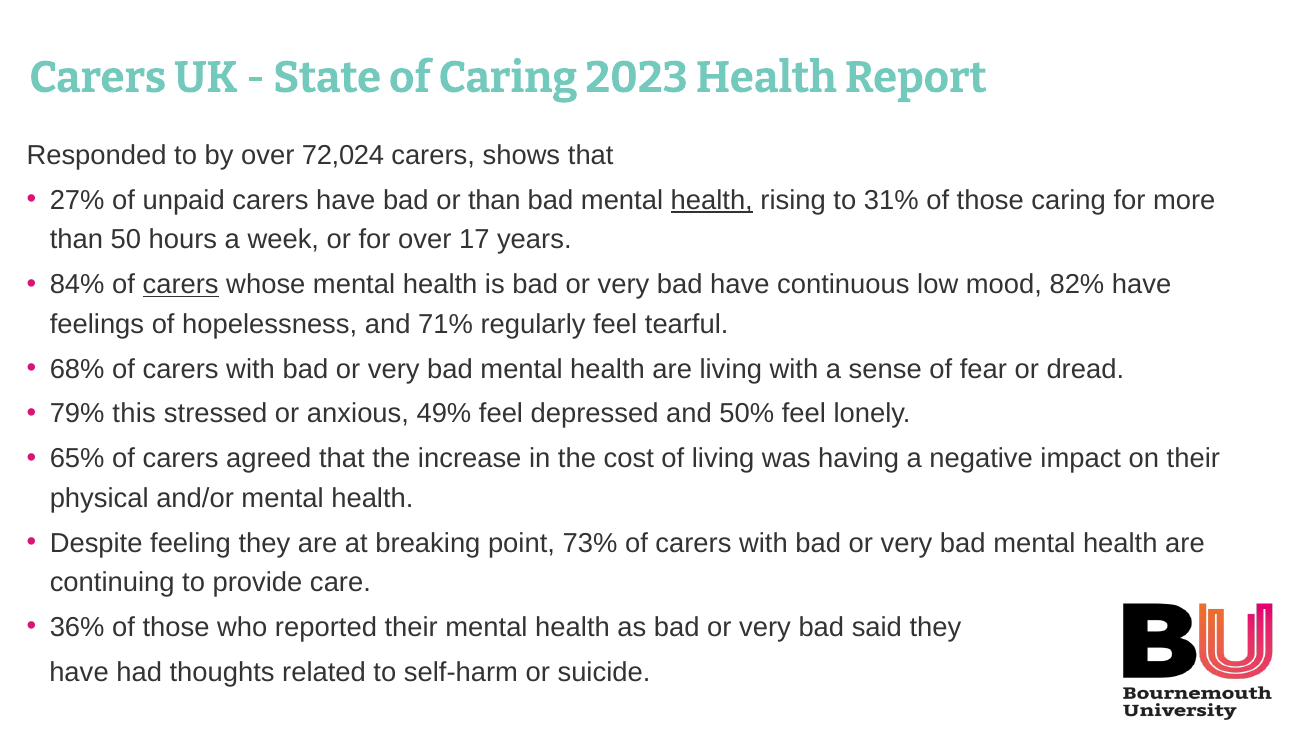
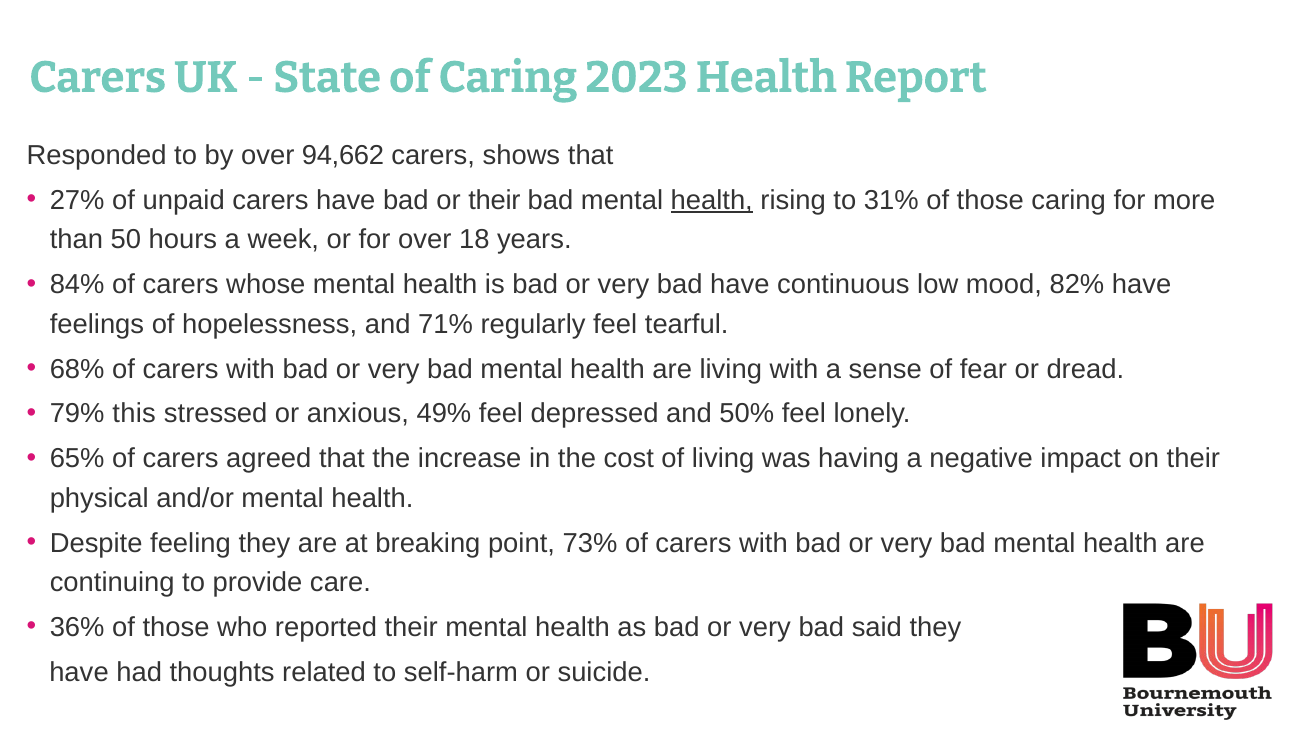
72,024: 72,024 -> 94,662 (343, 155)
or than: than -> their (494, 200)
17: 17 -> 18 (474, 240)
carers underline: present -> none (181, 285)
